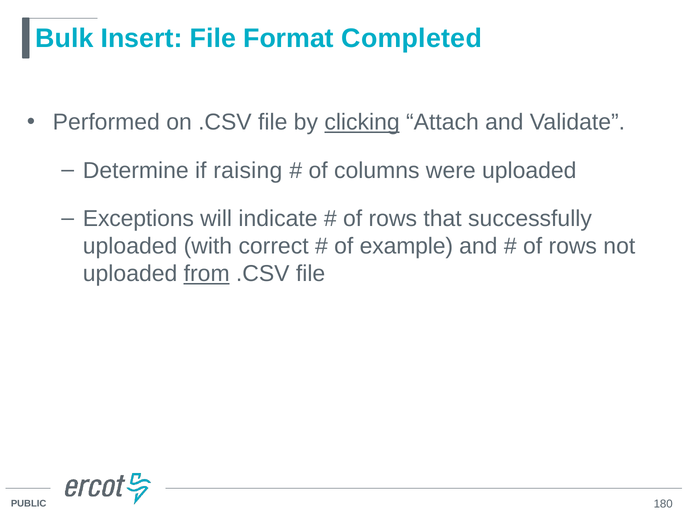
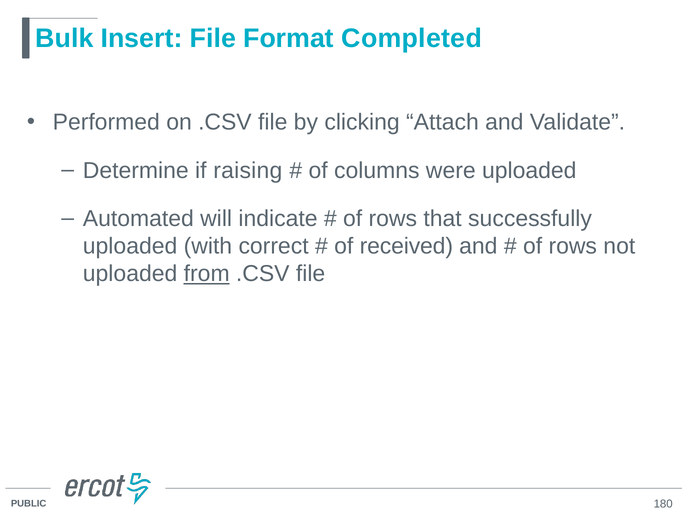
clicking underline: present -> none (362, 122)
Exceptions: Exceptions -> Automated (138, 219)
example: example -> received (406, 246)
